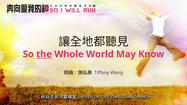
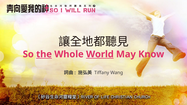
World underline: none -> present (100, 54)
